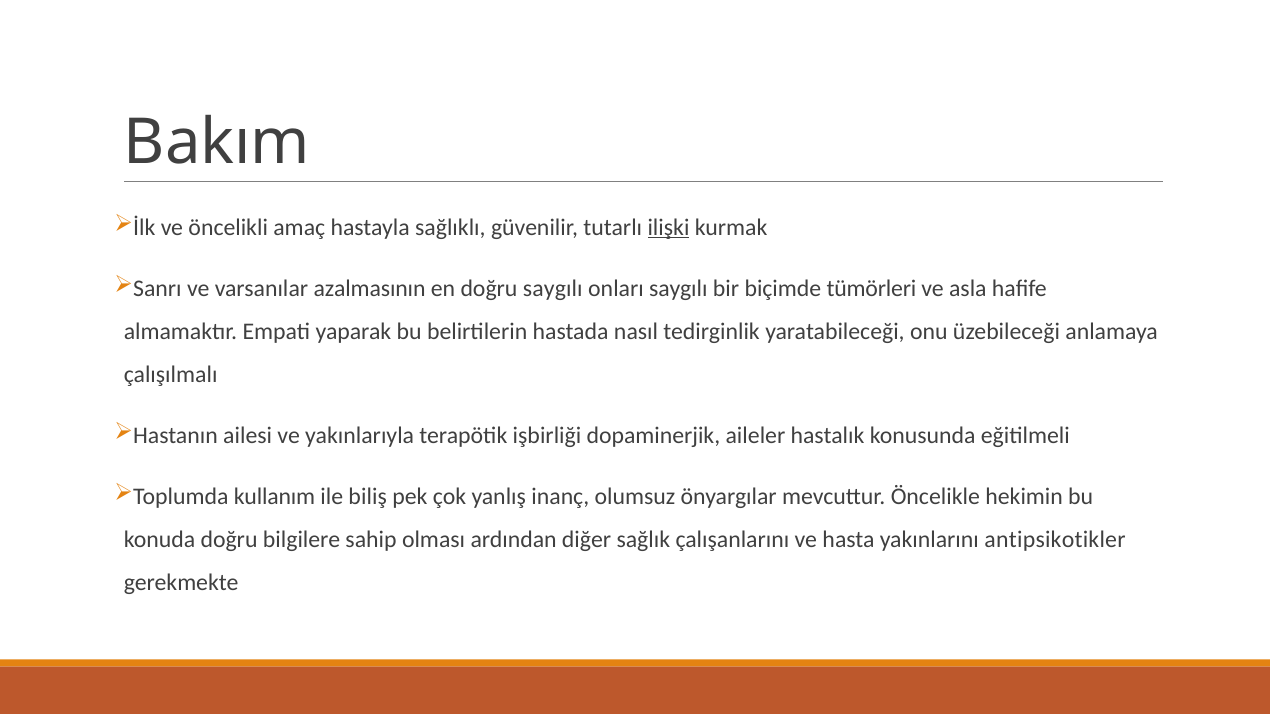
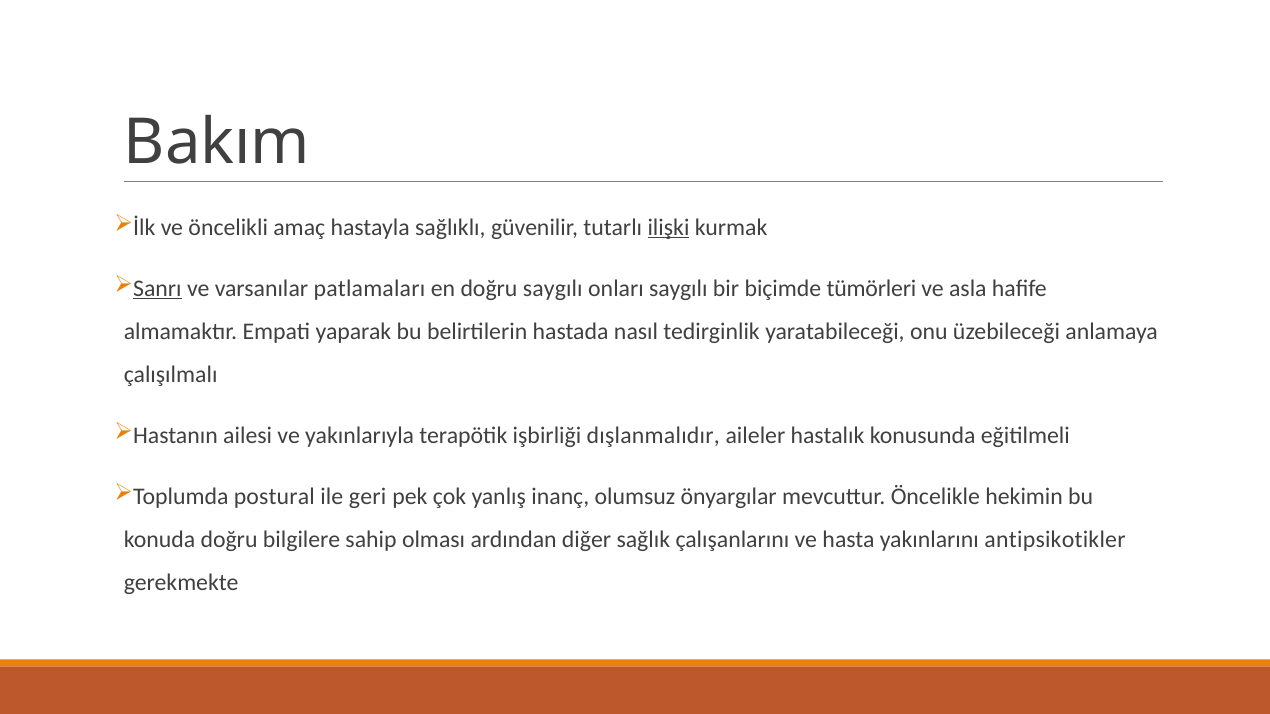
Sanrı underline: none -> present (157, 289)
azalmasının: azalmasının -> patlamaları (369, 289)
dopaminerjik: dopaminerjik -> dışlanmalıdır (653, 436)
kullanım: kullanım -> postural (274, 497)
biliş: biliş -> geri (368, 497)
